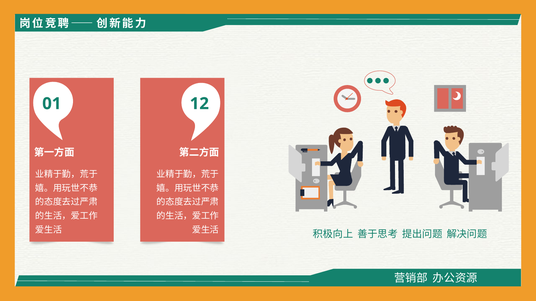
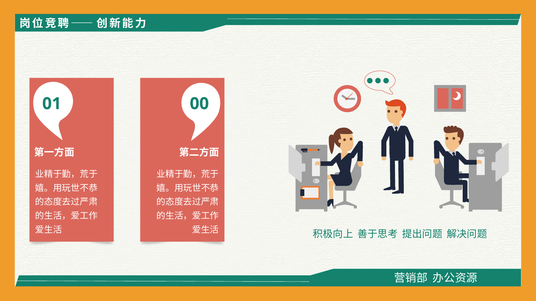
12: 12 -> 00 (199, 104)
